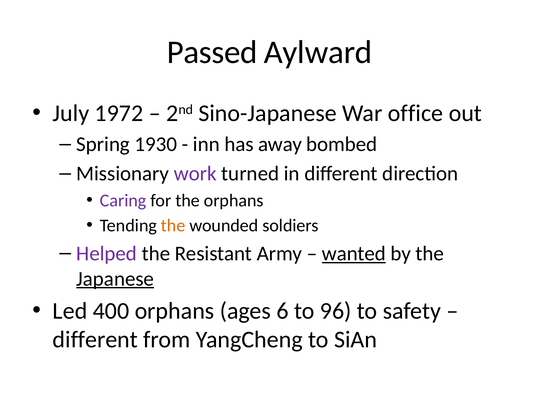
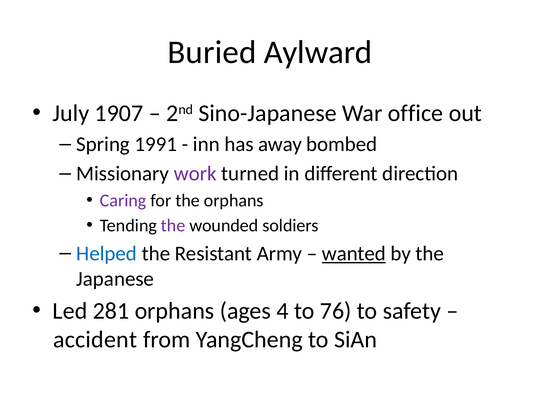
Passed: Passed -> Buried (212, 52)
1972: 1972 -> 1907 (119, 113)
1930: 1930 -> 1991 (156, 144)
the colour: orange -> purple (173, 226)
Helped colour: purple -> blue (107, 254)
Japanese underline: present -> none (115, 279)
400: 400 -> 281 (111, 311)
6: 6 -> 4 (282, 311)
96: 96 -> 76 (336, 311)
different: different -> accident (95, 340)
